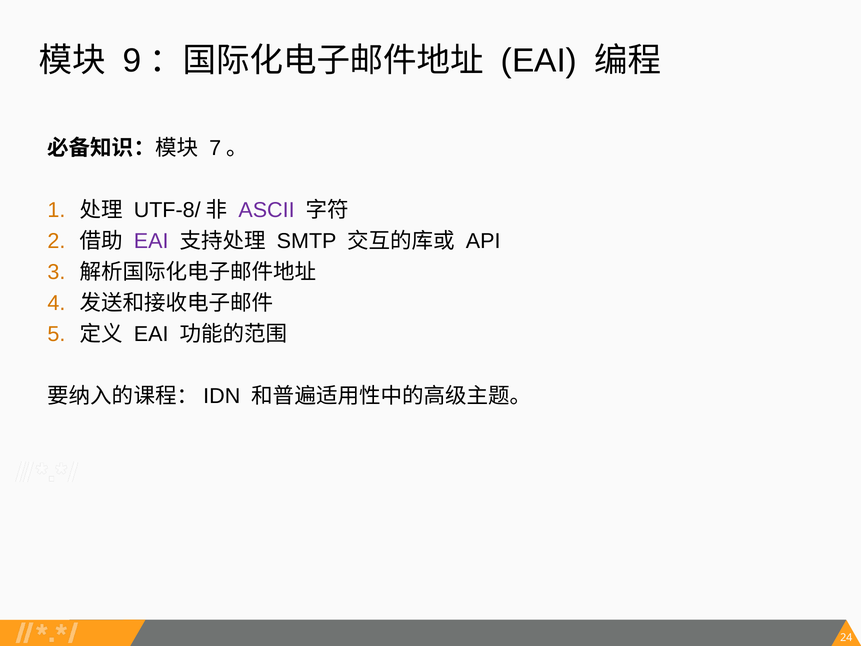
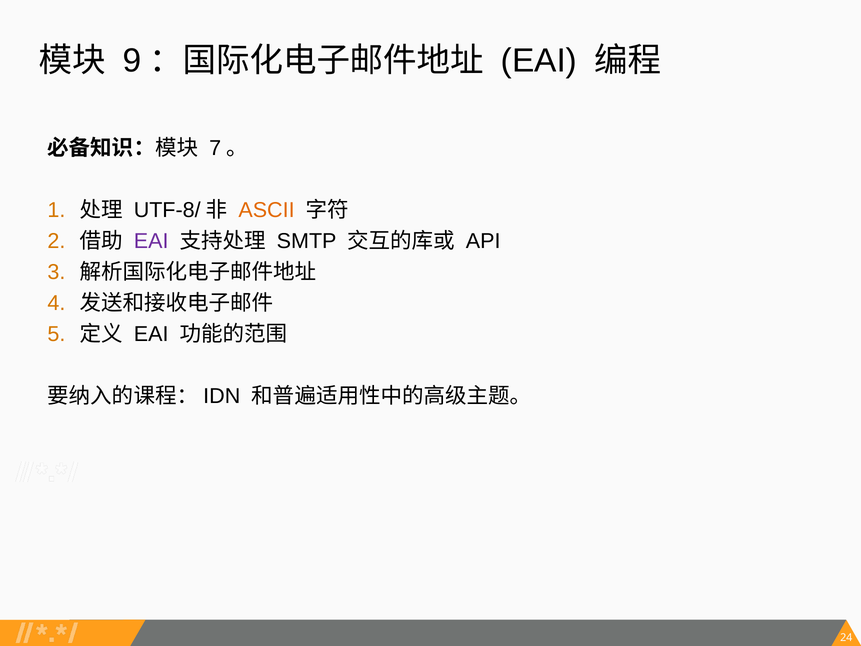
ASCII colour: purple -> orange (267, 210)
